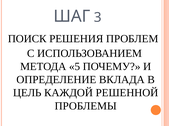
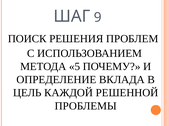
3: 3 -> 9 (98, 18)
